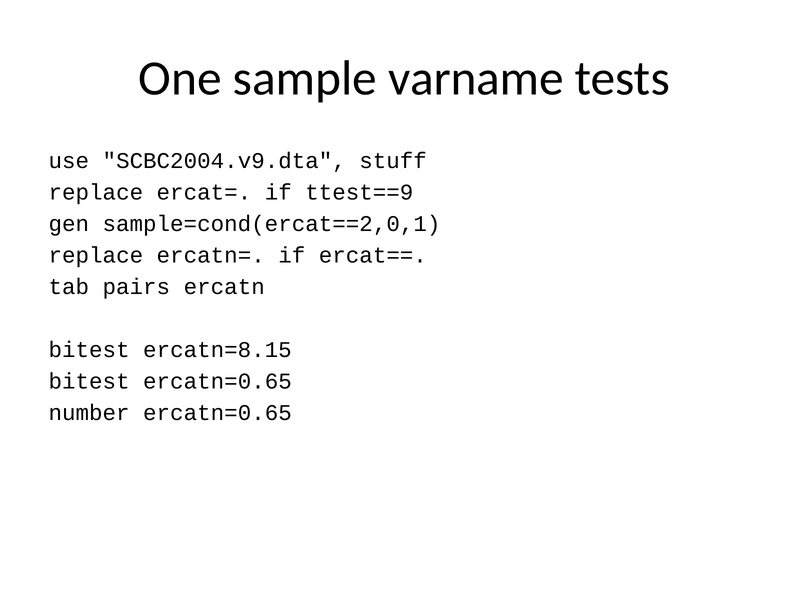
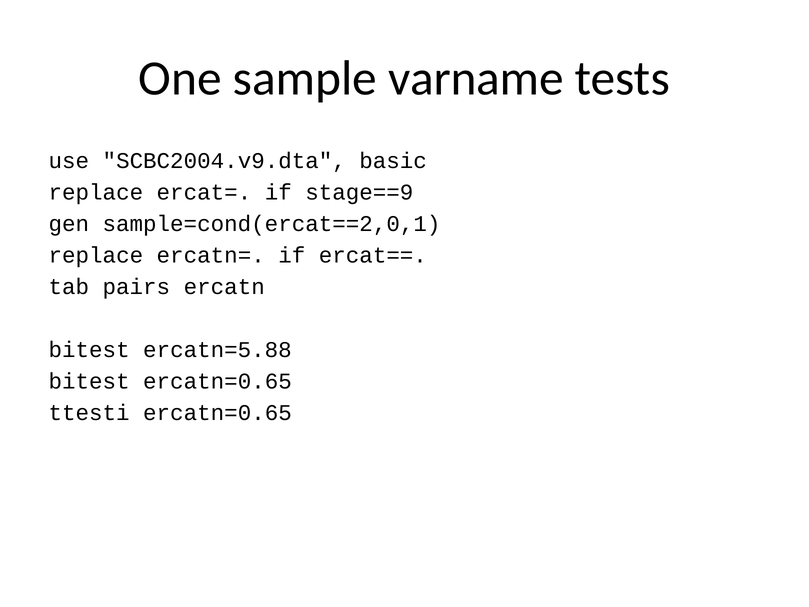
stuff: stuff -> basic (393, 161)
ttest==9: ttest==9 -> stage==9 (359, 192)
ercatn=8.15: ercatn=8.15 -> ercatn=5.88 (217, 350)
number: number -> ttesti (89, 413)
